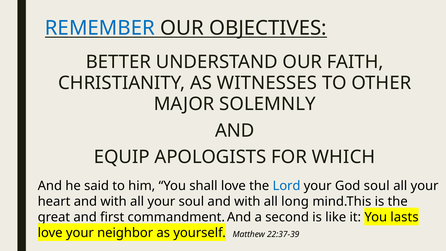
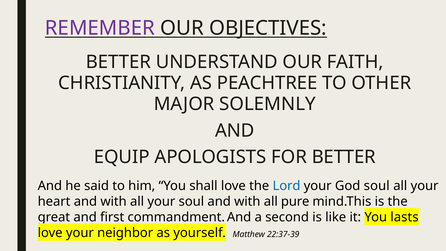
REMEMBER colour: blue -> purple (100, 28)
WITNESSES: WITNESSES -> PEACHTREE (267, 83)
FOR WHICH: WHICH -> BETTER (344, 157)
long: long -> pure (295, 201)
